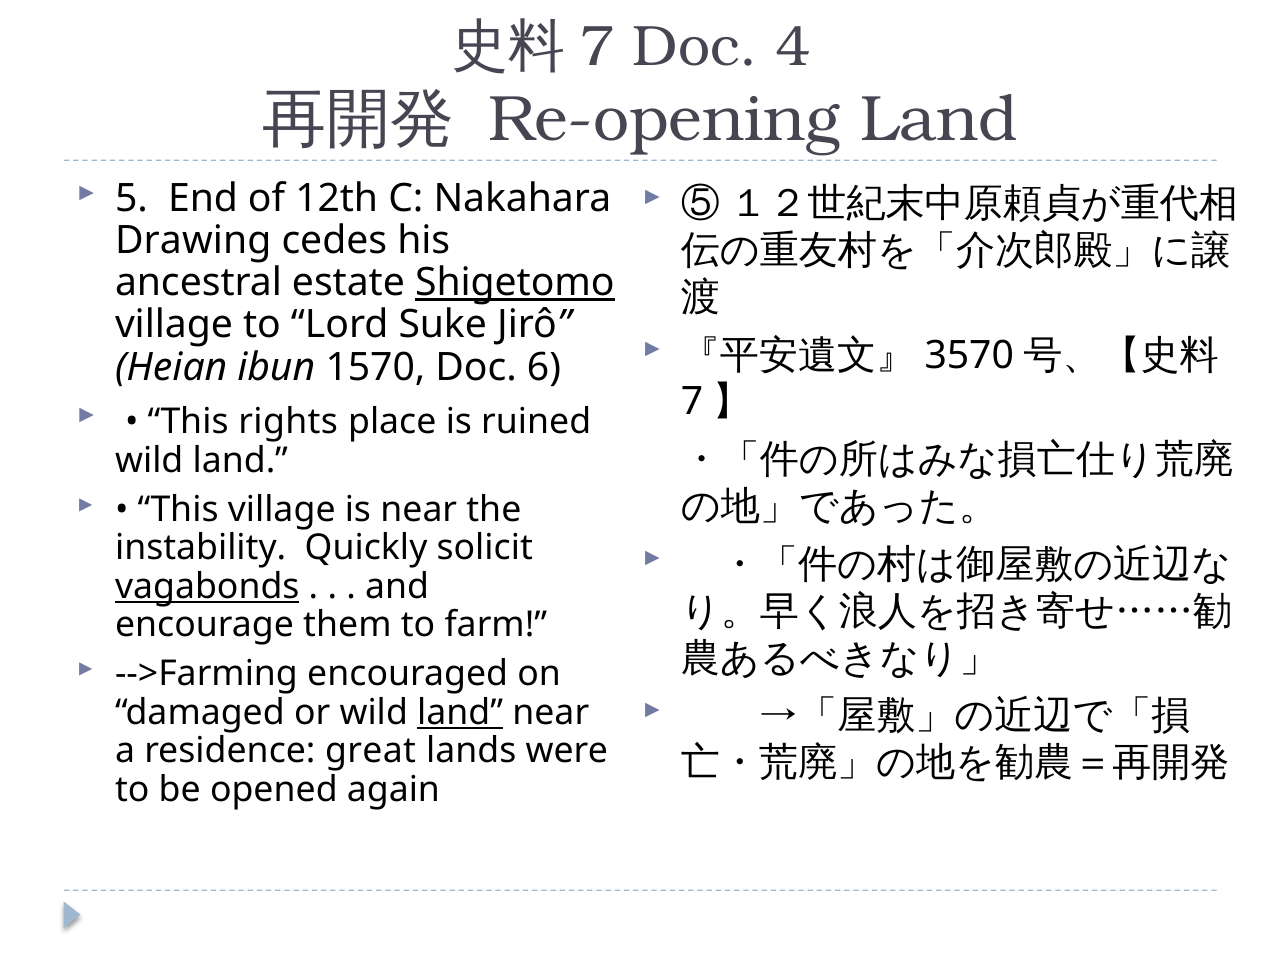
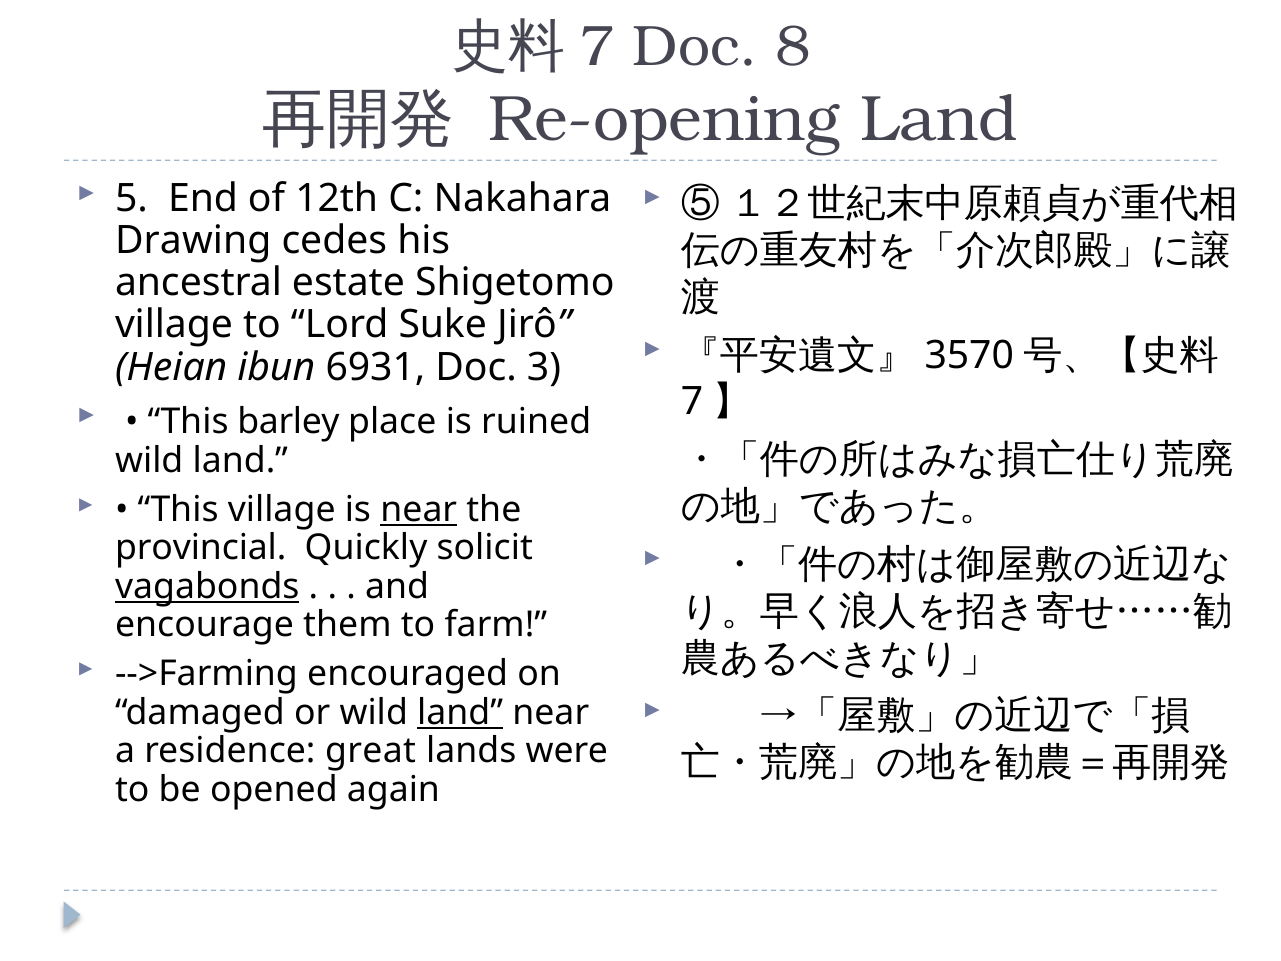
4: 4 -> 8 (794, 47)
Shigetomo underline: present -> none (515, 283)
1570: 1570 -> 6931 (375, 367)
6: 6 -> 3 (544, 367)
rights: rights -> barley (289, 421)
near underline: none -> present (419, 510)
instability: instability -> provincial (201, 548)
